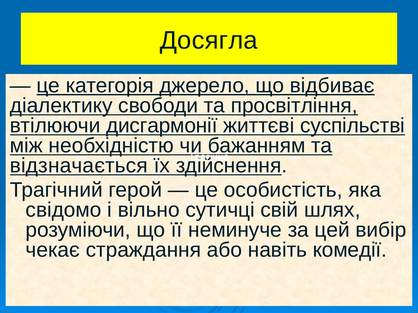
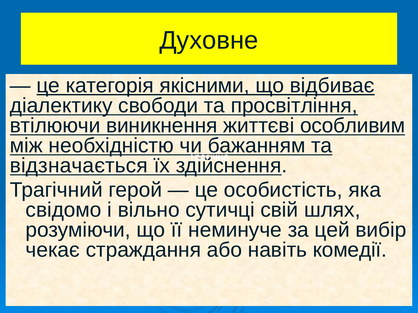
Досягла: Досягла -> Духовне (209, 41)
джерело: джерело -> якісними (205, 86)
дисгармонії: дисгармонії -> виникнення (162, 126)
суспільстві: суспільстві -> особливим (353, 126)
